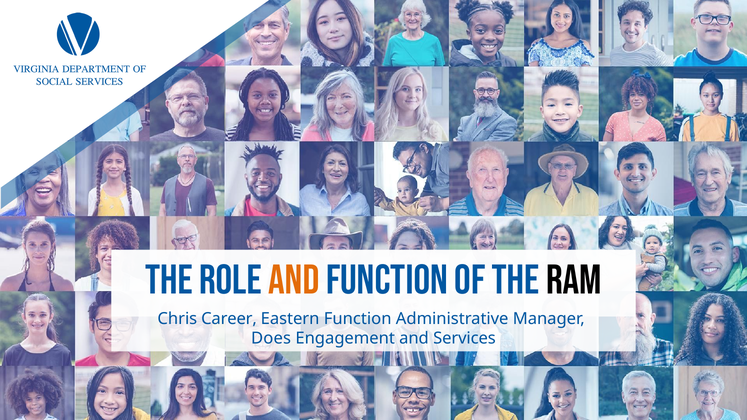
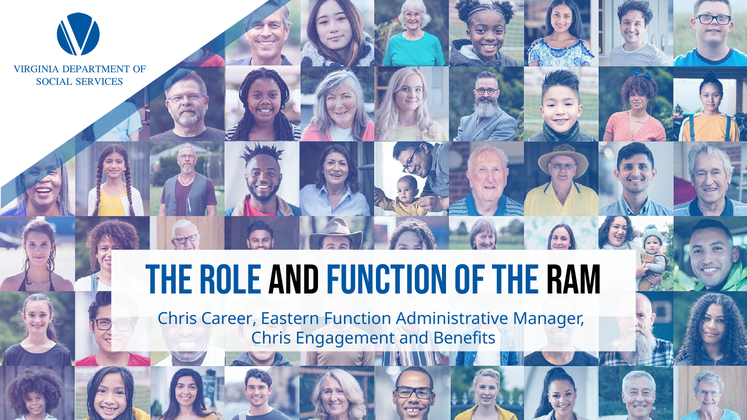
and colour: orange -> black (294, 280)
Does: Does -> Chris (271, 339)
Services: Services -> Benefits (464, 339)
